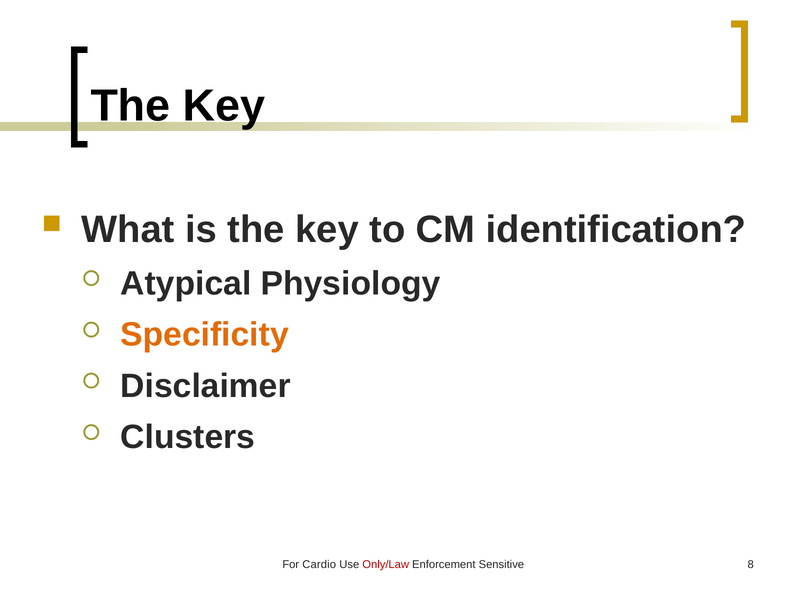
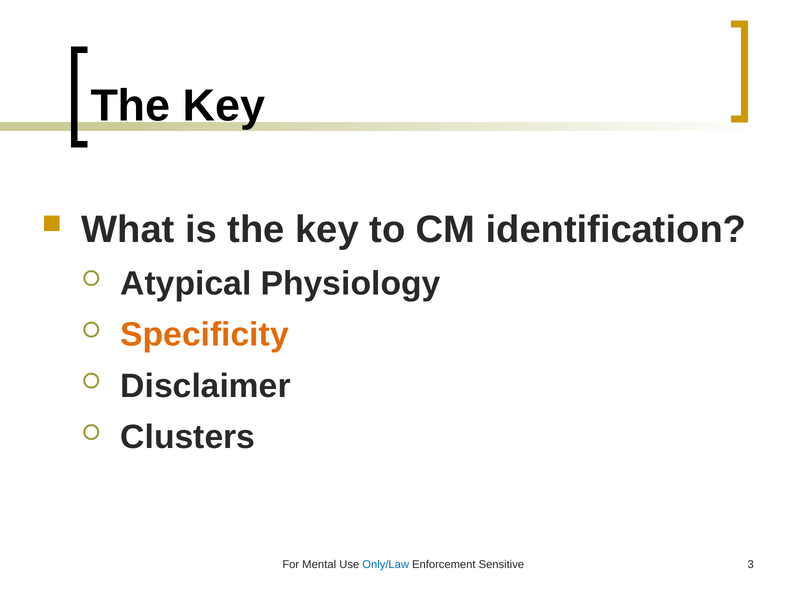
Cardio: Cardio -> Mental (319, 564)
Only/Law colour: red -> blue (386, 564)
8: 8 -> 3 (751, 564)
